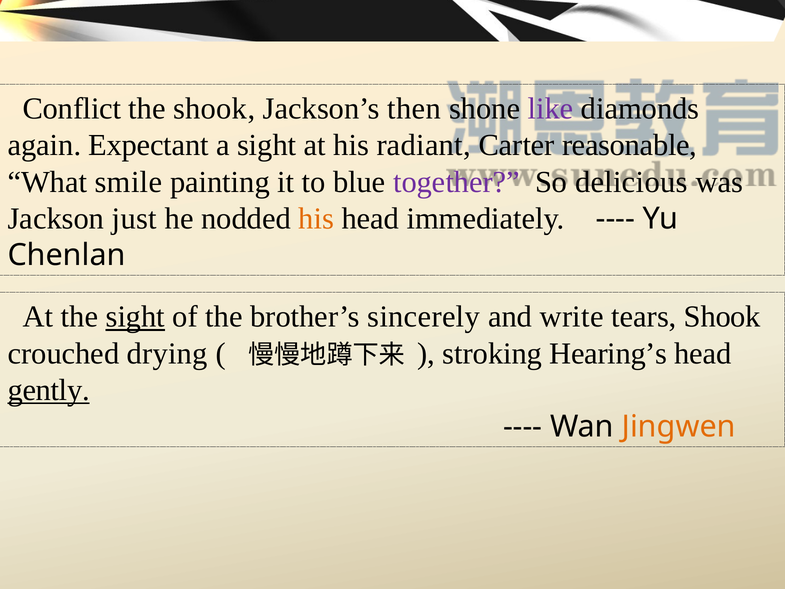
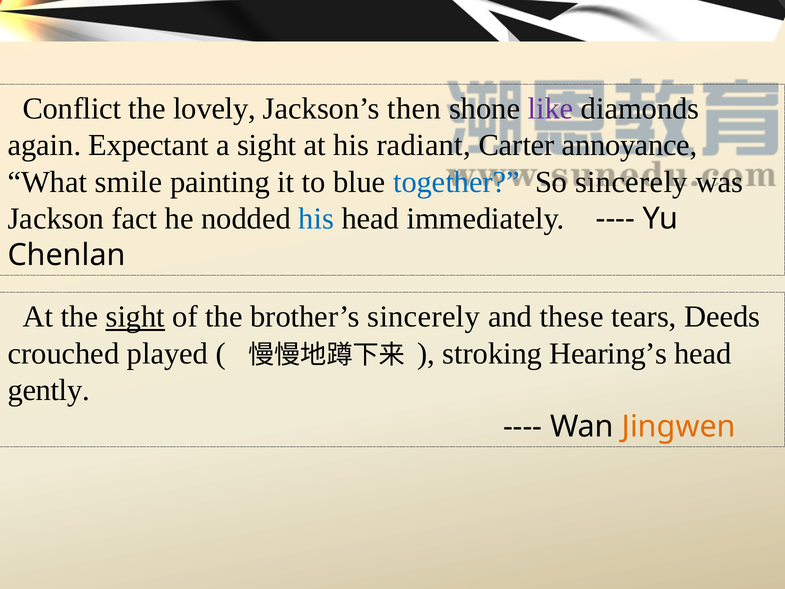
the shook: shook -> lovely (214, 109)
reasonable: reasonable -> annoyance (630, 145)
together colour: purple -> blue (456, 182)
So delicious: delicious -> sincerely (631, 182)
just: just -> fact (134, 219)
his colour: orange -> blue (316, 219)
write: write -> these (572, 317)
tears Shook: Shook -> Deeds (722, 317)
drying: drying -> played (167, 353)
gently underline: present -> none (49, 390)
